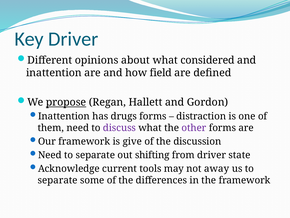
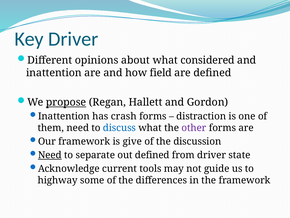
drugs: drugs -> crash (124, 116)
discuss colour: purple -> blue (119, 128)
Need underline: none -> present (50, 155)
out shifting: shifting -> defined (152, 155)
away: away -> guide (217, 168)
separate: separate -> highway (58, 180)
